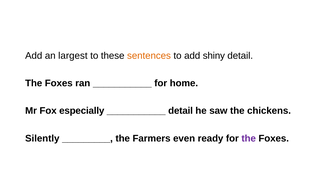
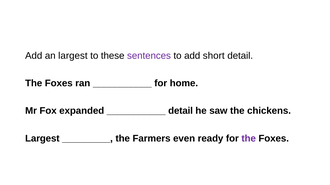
sentences colour: orange -> purple (149, 56)
shiny: shiny -> short (214, 56)
especially: especially -> expanded (82, 111)
Silently: Silently -> Largest (42, 139)
